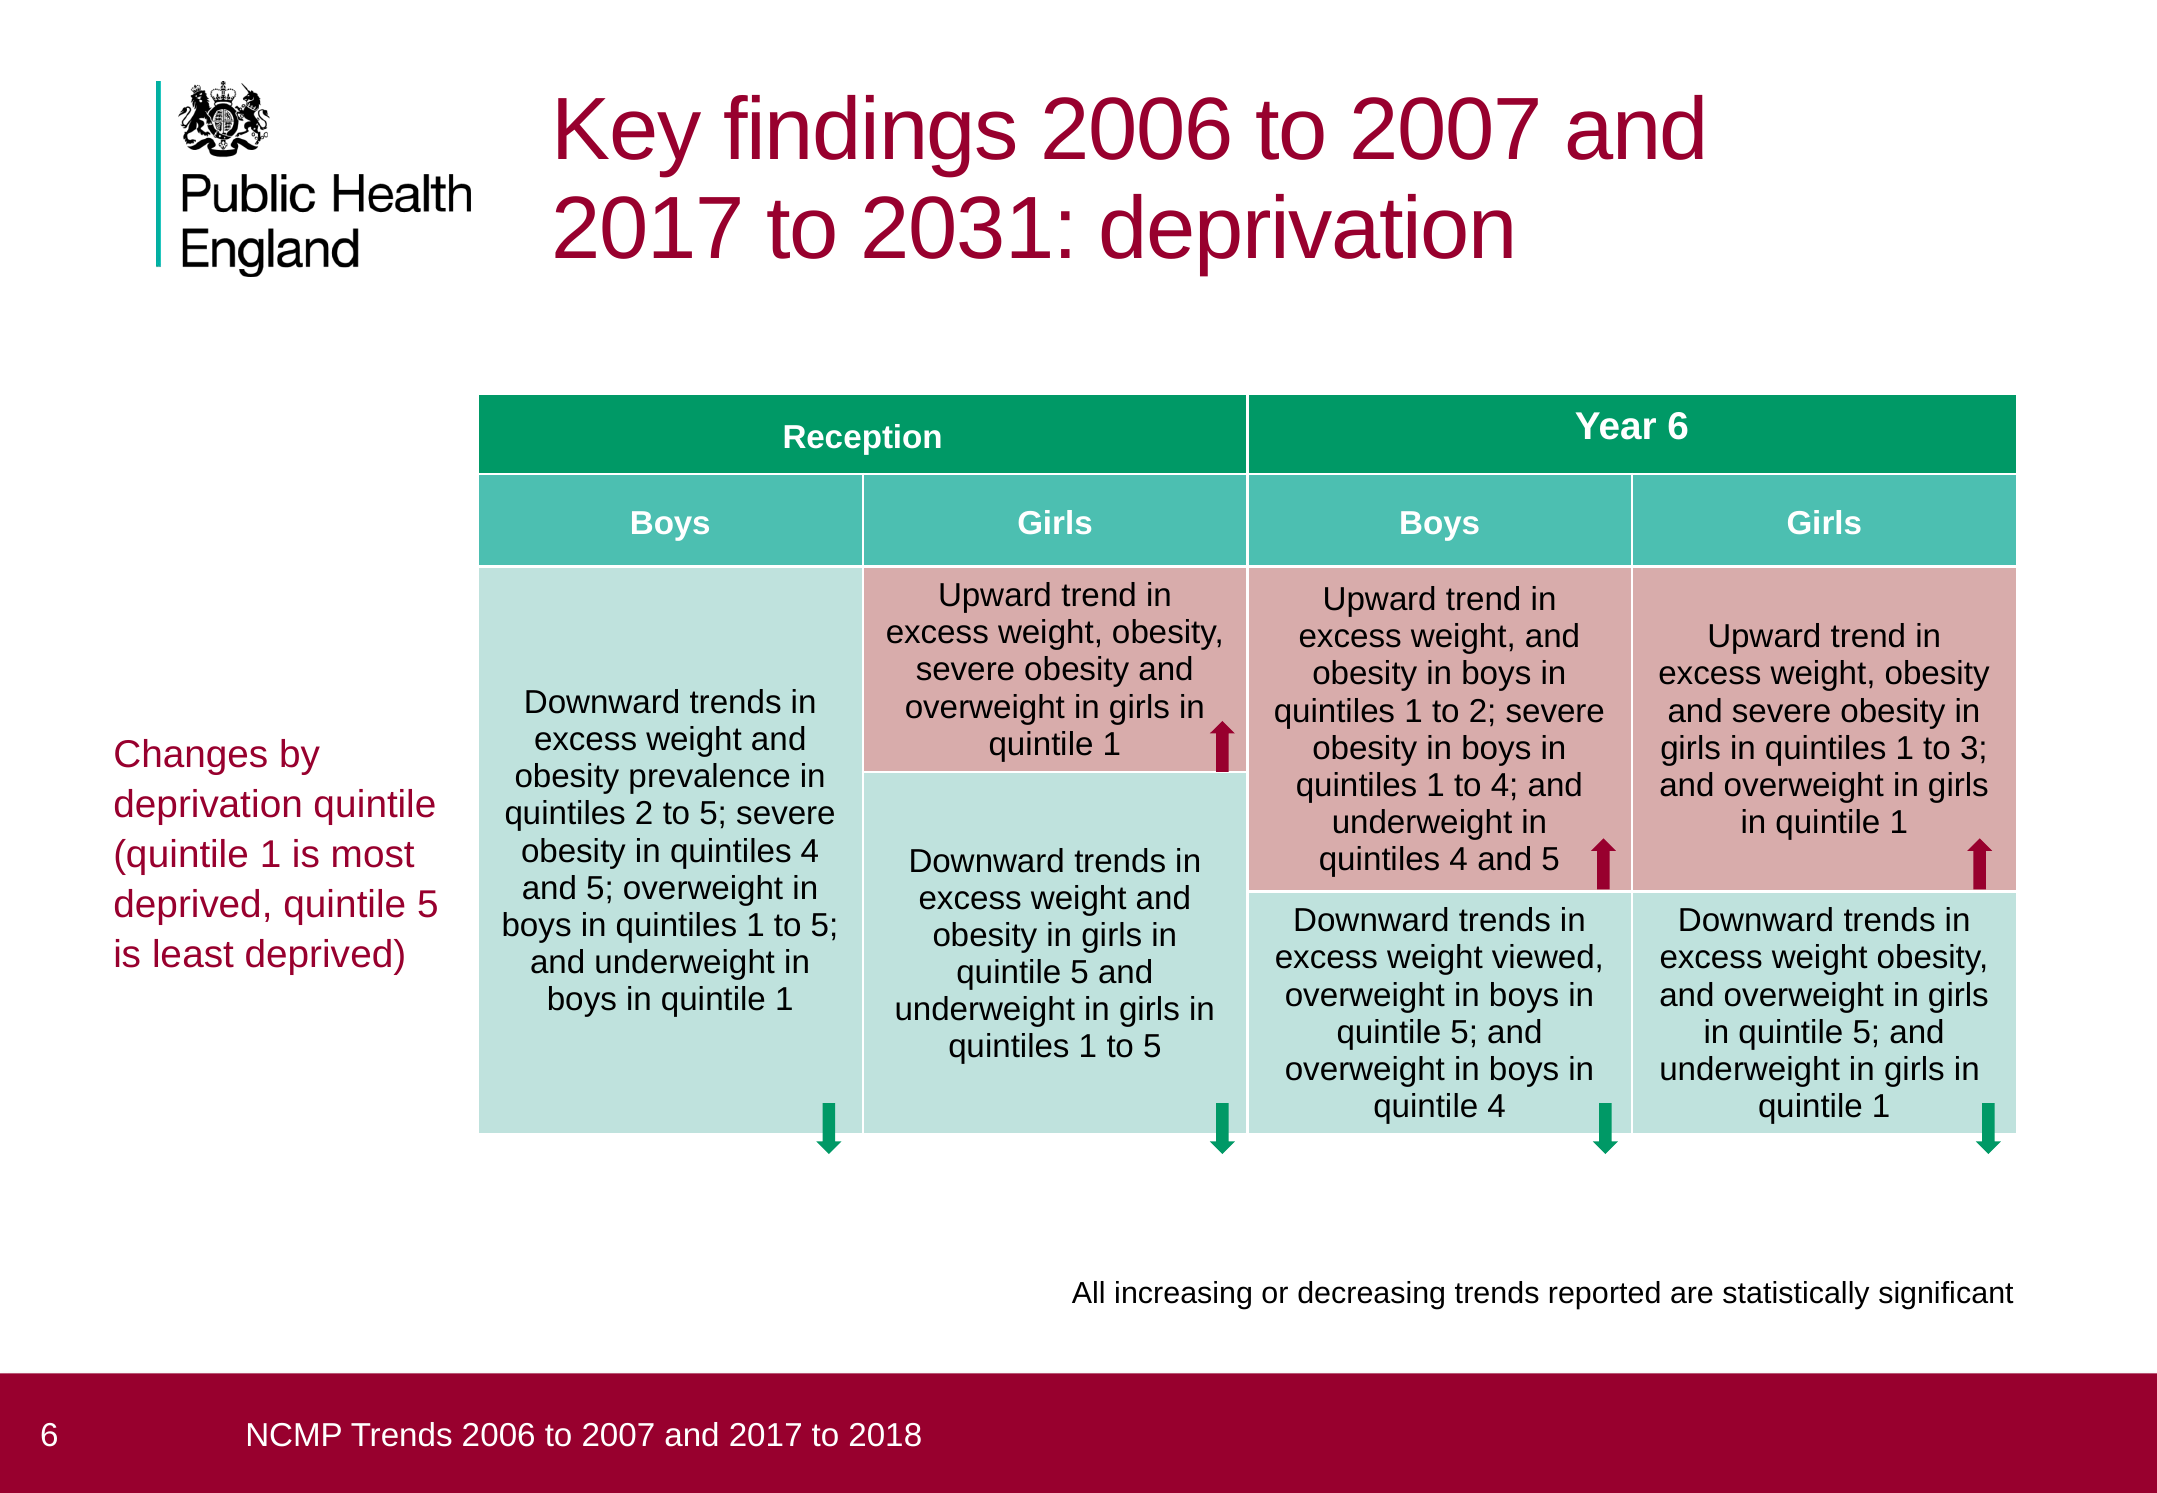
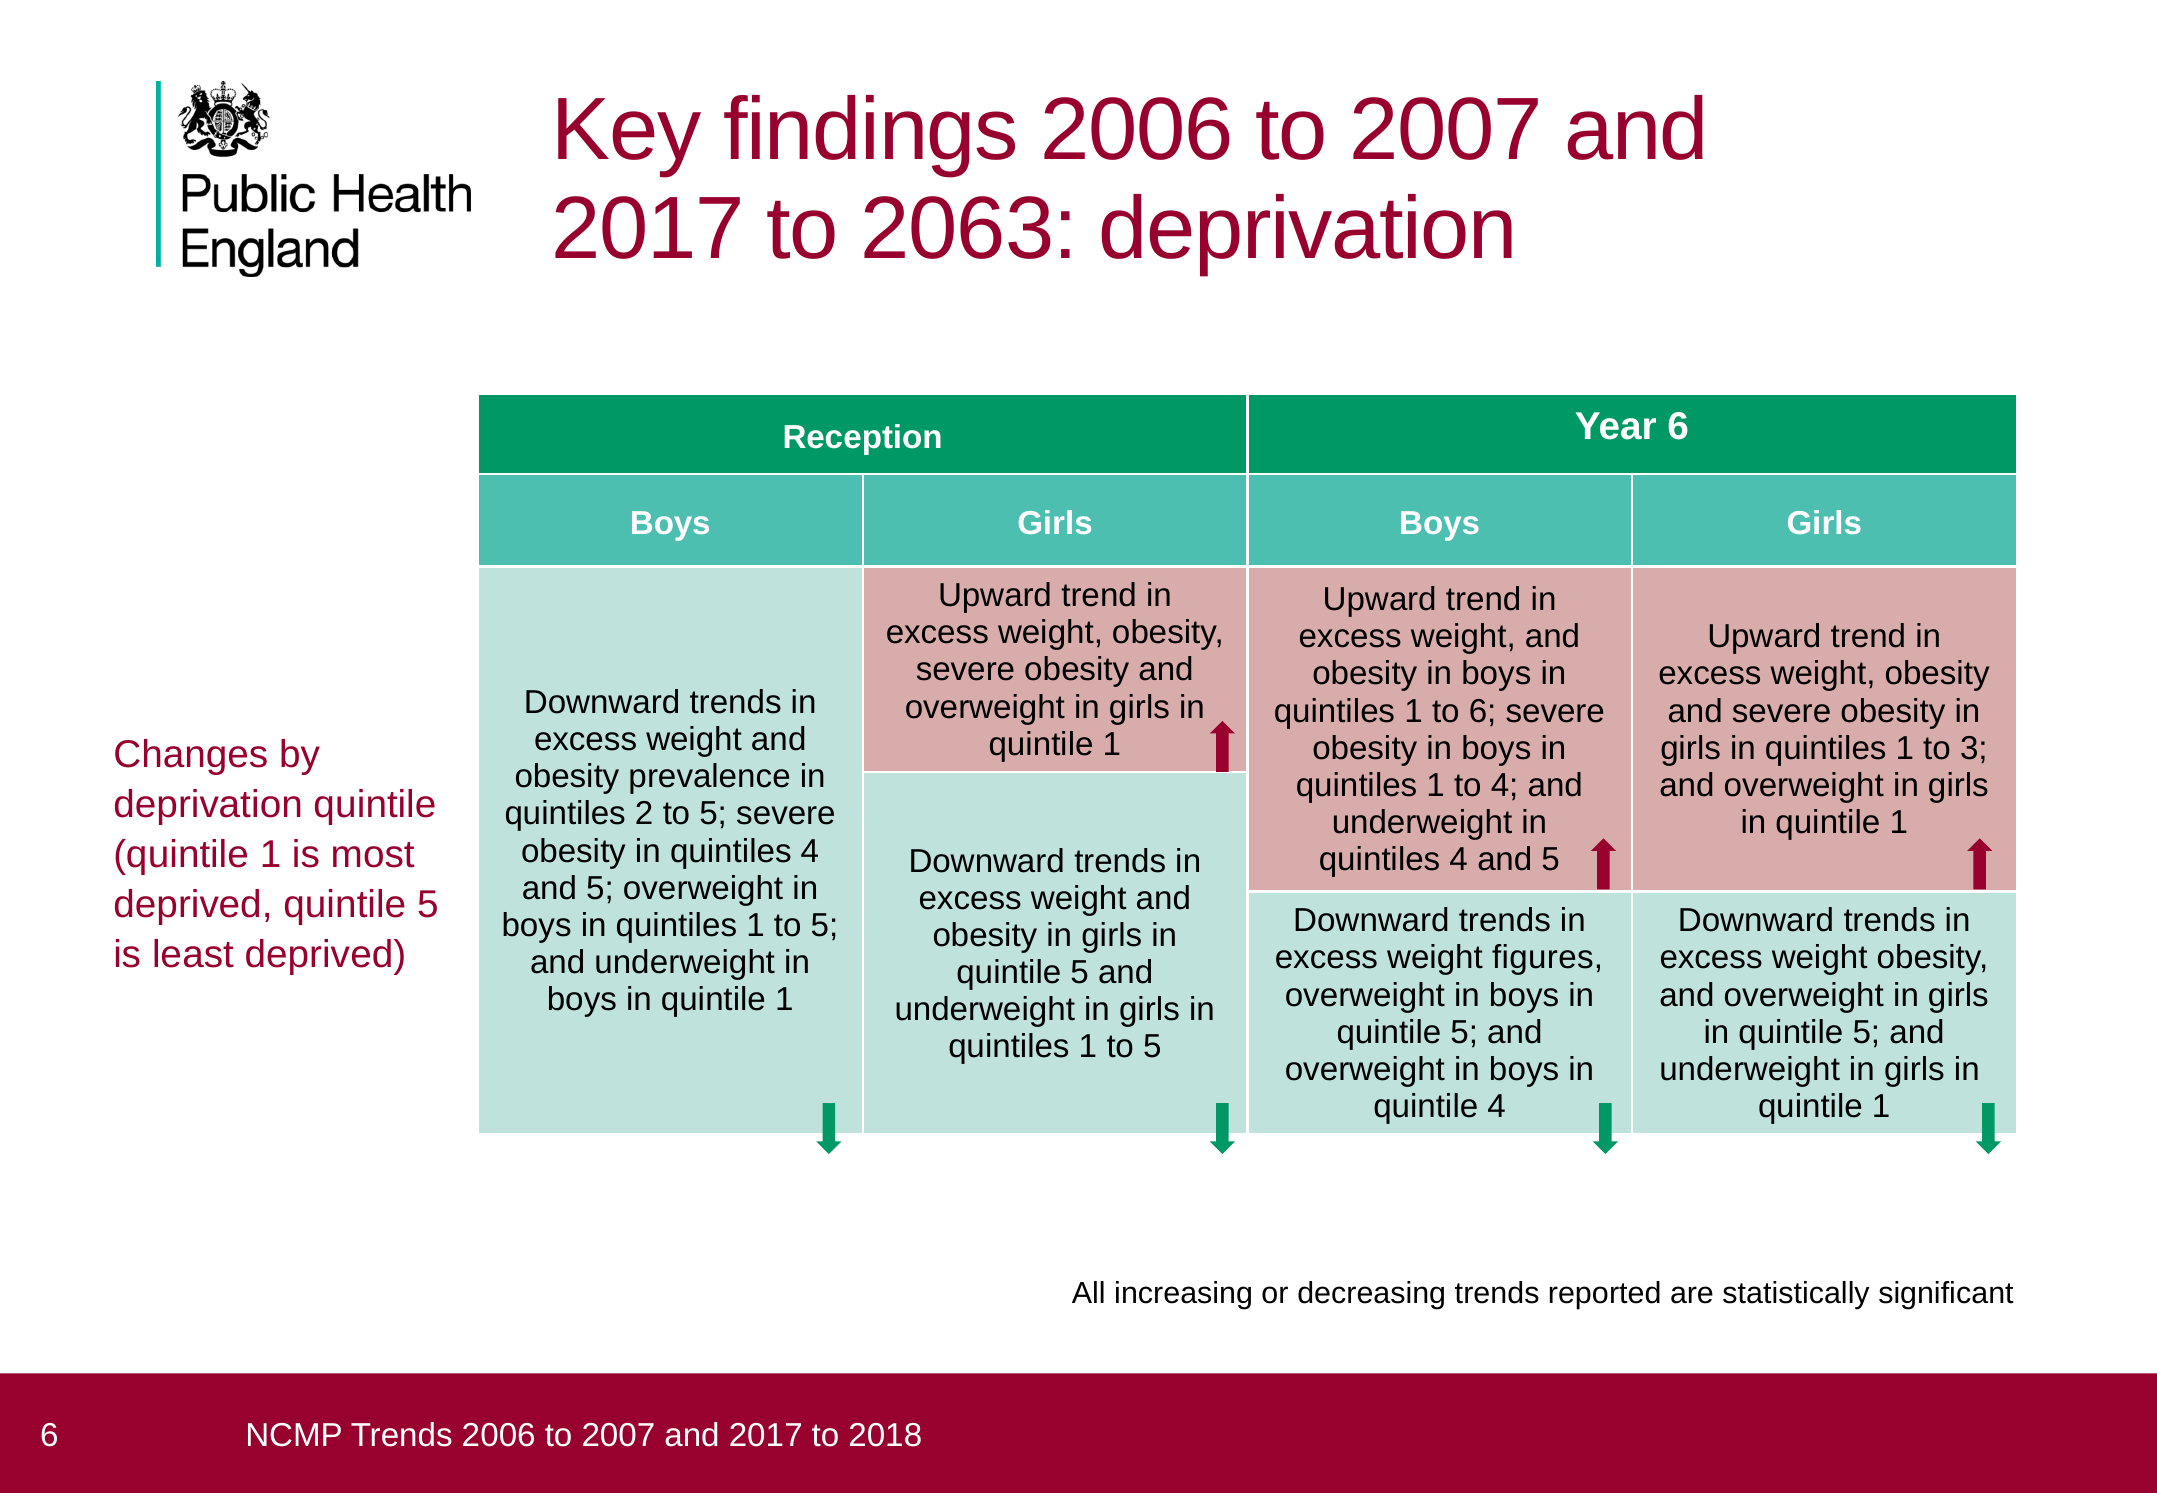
2031: 2031 -> 2063 (969, 230)
to 2: 2 -> 6 (1483, 711)
viewed: viewed -> figures (1548, 958)
